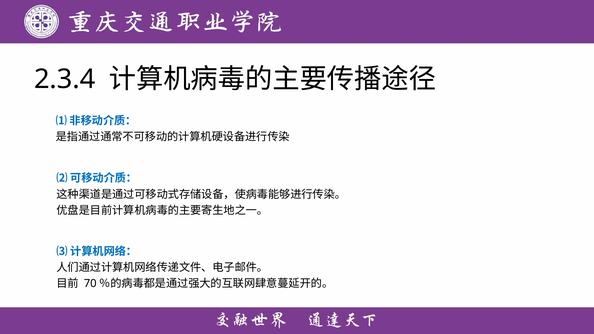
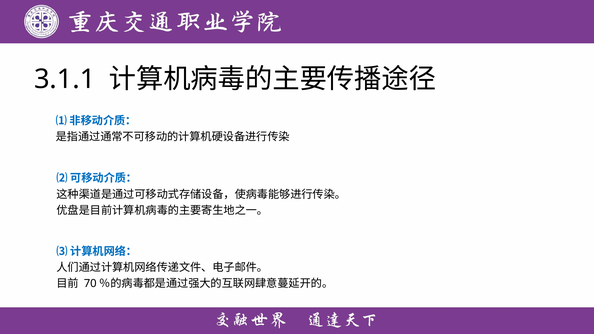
2.3.4: 2.3.4 -> 3.1.1 (65, 79)
